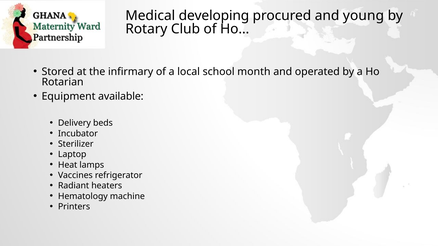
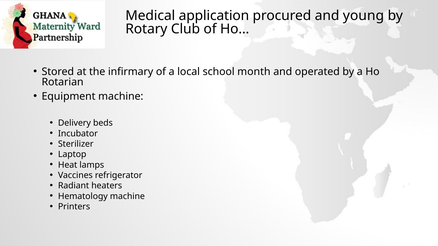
developing: developing -> application (214, 16)
Equipment available: available -> machine (121, 96)
